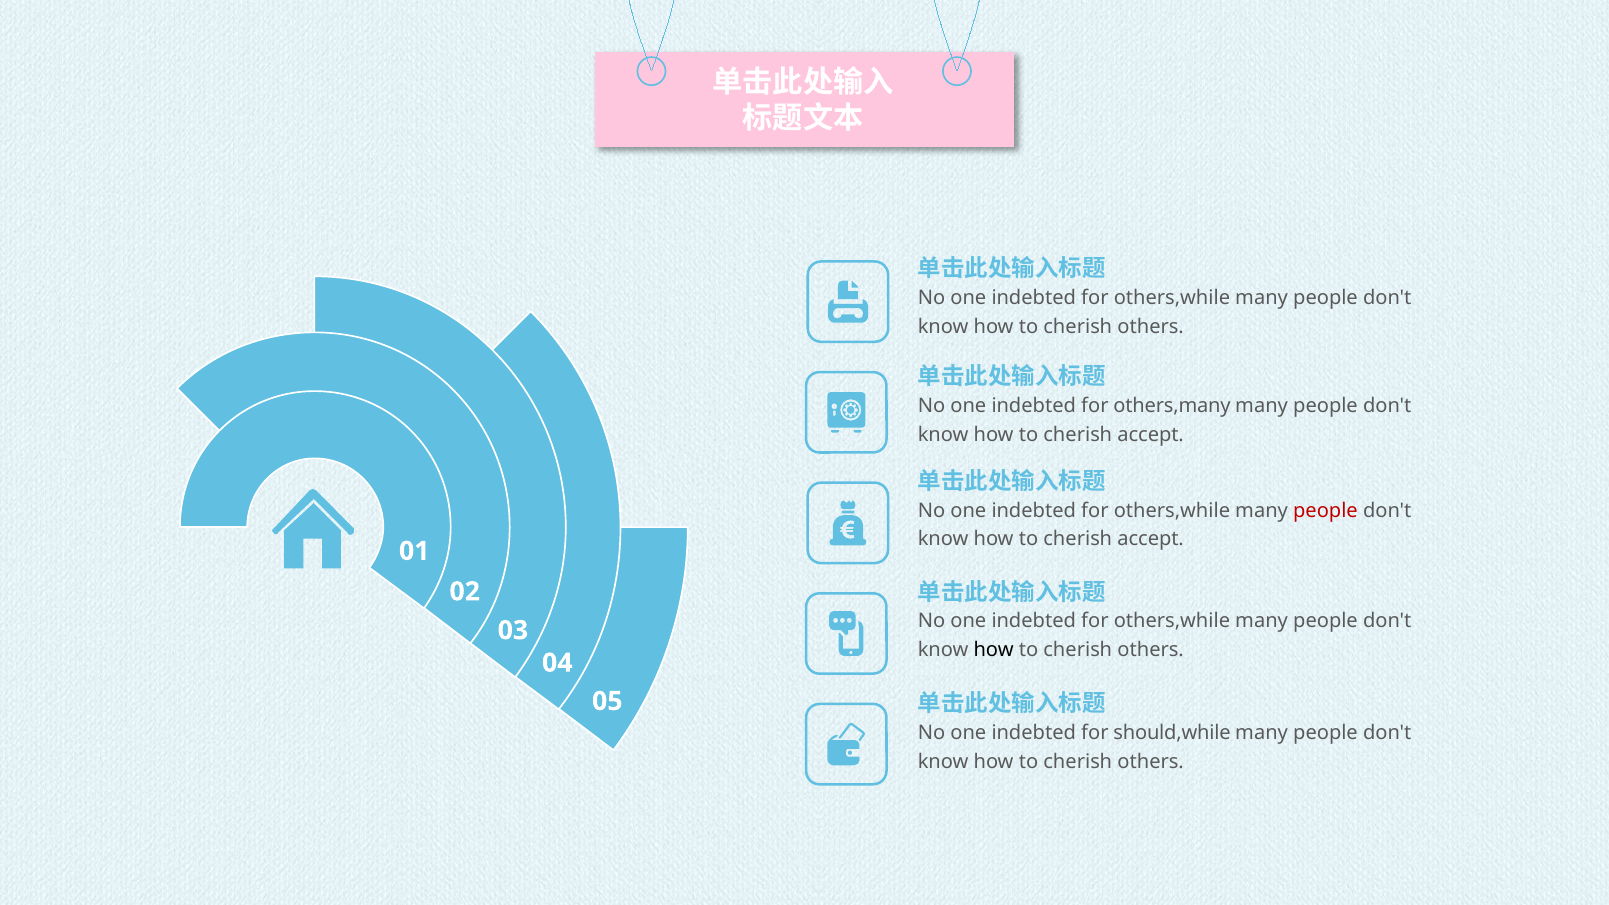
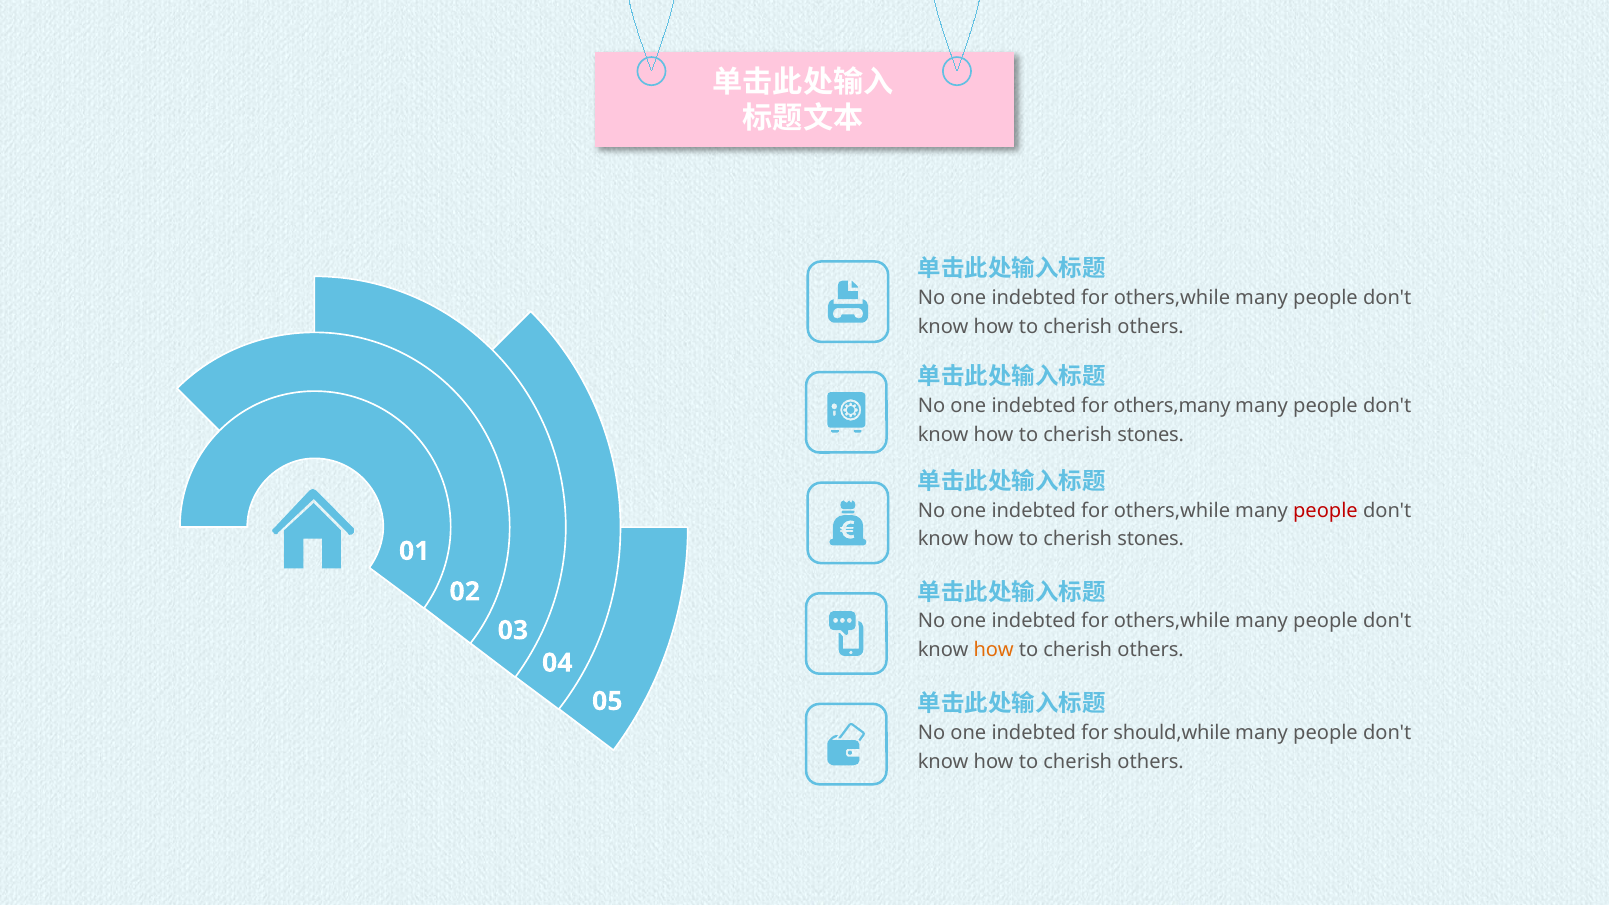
accept: accept -> stones (1151, 435)
accept: accept -> stones (1151, 539)
how colour: black -> orange (994, 650)
